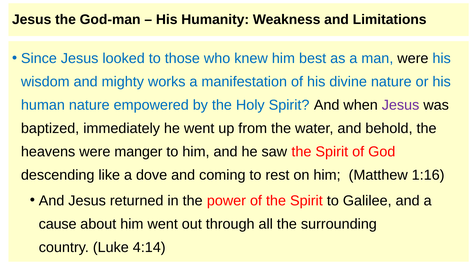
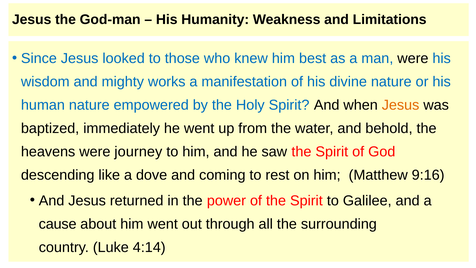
Jesus colour: purple -> orange (401, 105)
manger: manger -> journey (138, 152)
1:16: 1:16 -> 9:16 (428, 175)
